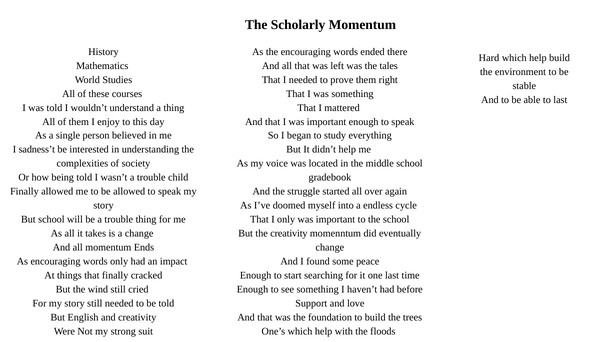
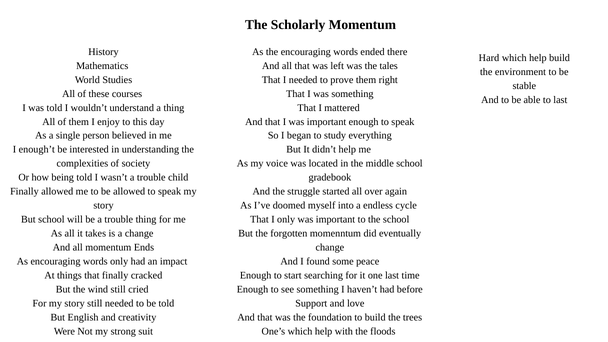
sadness’t: sadness’t -> enough’t (37, 150)
the creativity: creativity -> forgotten (289, 234)
